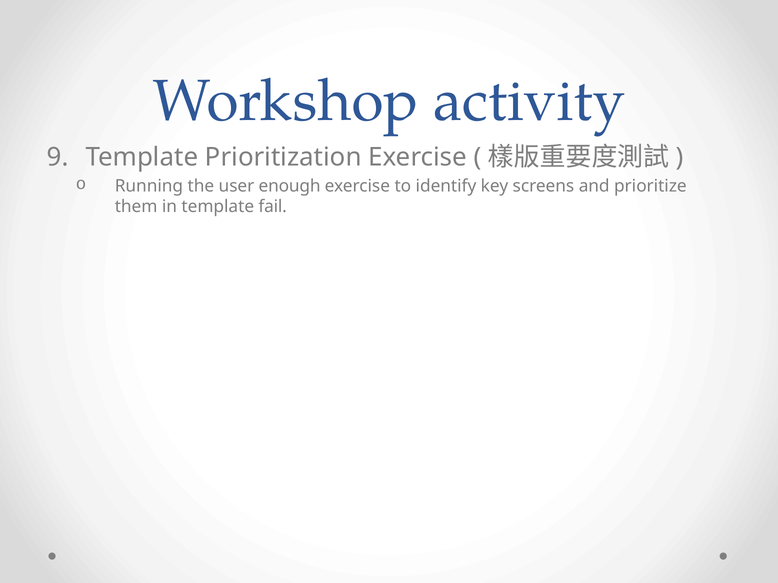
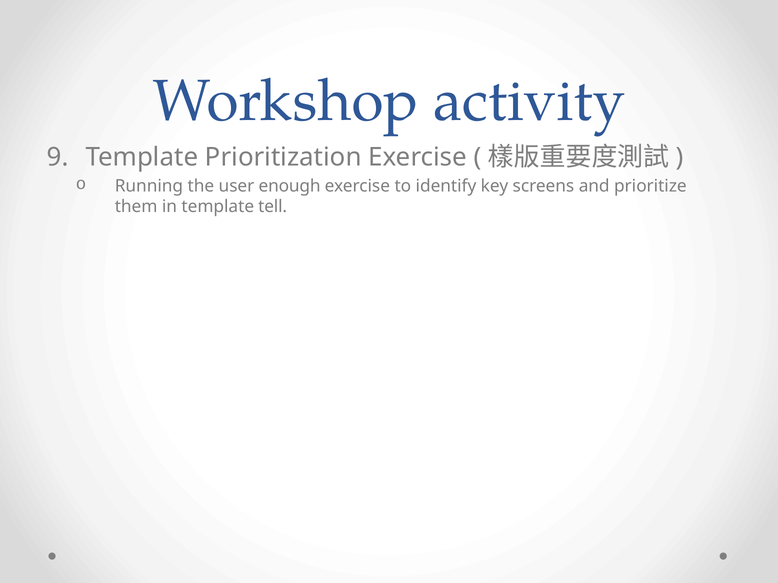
fail: fail -> tell (273, 207)
